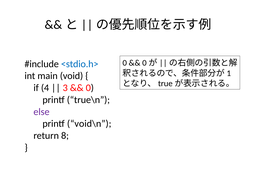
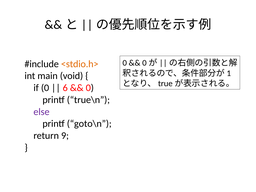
<stdio.h> colour: blue -> orange (80, 64)
if 4: 4 -> 0 (45, 88)
3: 3 -> 6 (65, 88)
void\n: void\n -> goto\n (89, 124)
8: 8 -> 9 (65, 136)
